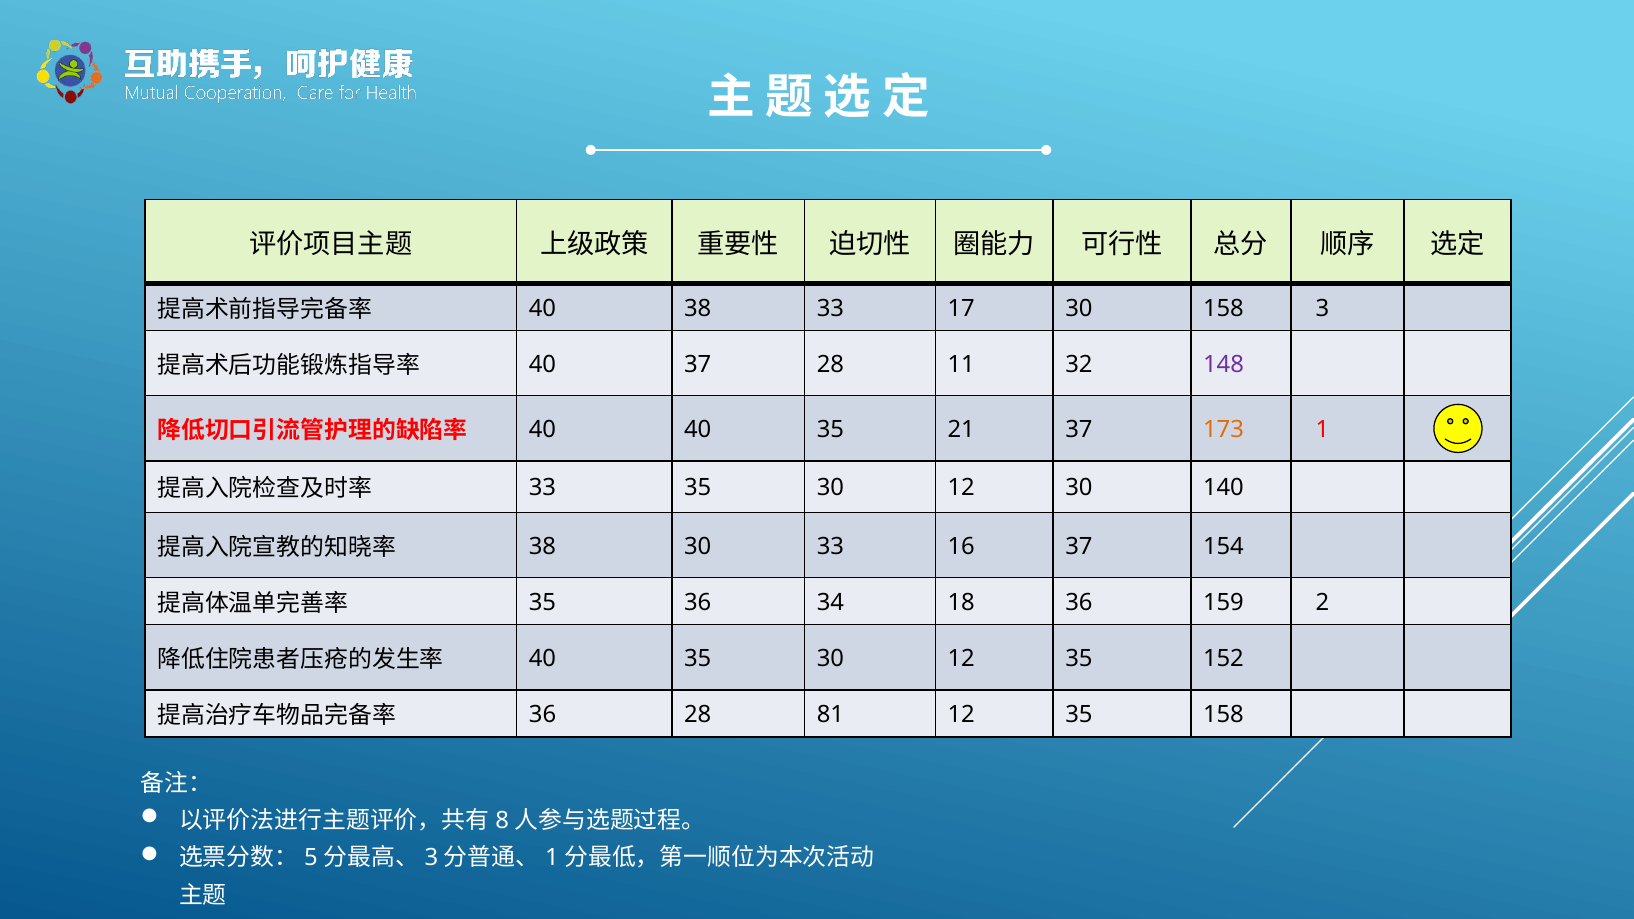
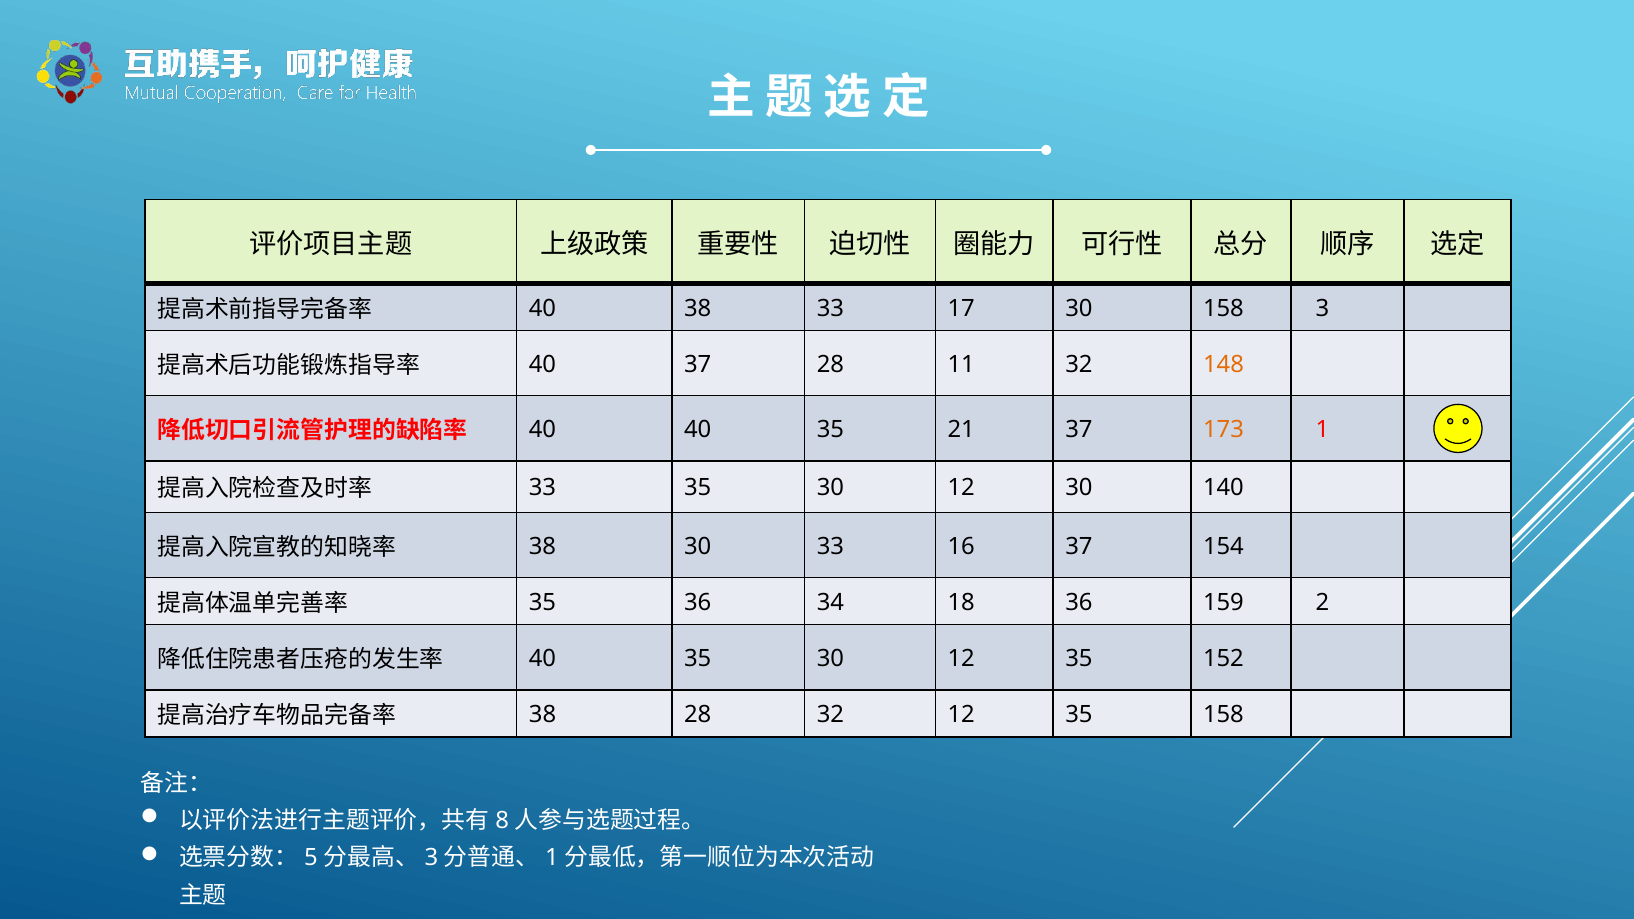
148 colour: purple -> orange (1224, 364)
36: 36 -> 38 (543, 715)
28 81: 81 -> 32 (831, 715)
